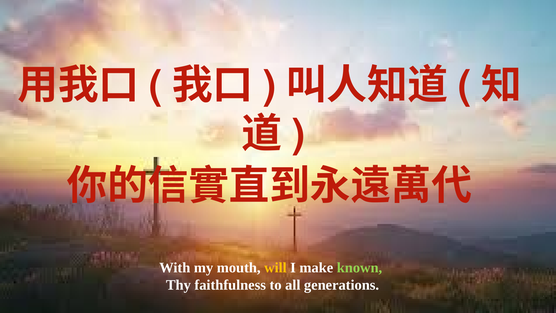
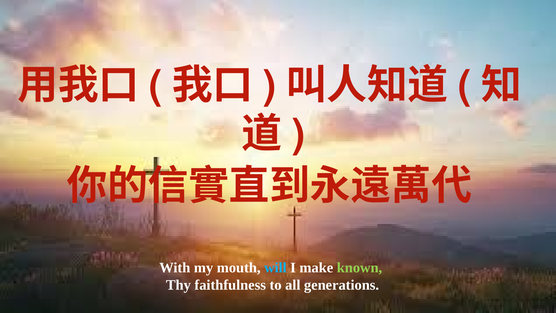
will colour: yellow -> light blue (275, 267)
